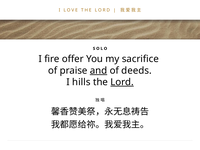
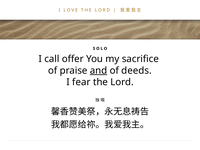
fire: fire -> call (52, 59)
hills: hills -> fear (81, 82)
Lord underline: present -> none (122, 82)
